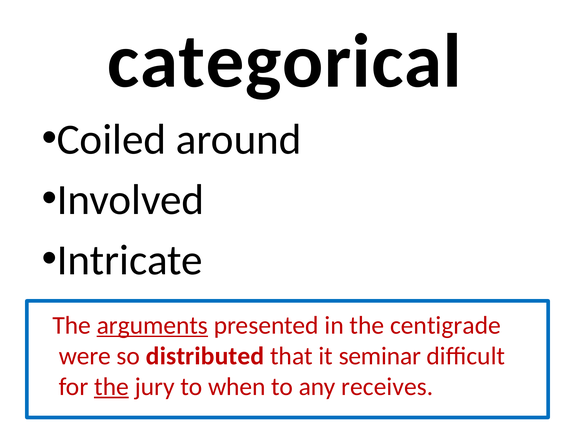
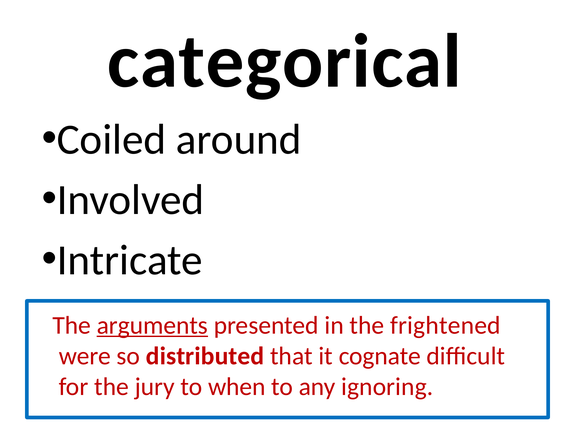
centigrade: centigrade -> frightened (445, 325)
seminar: seminar -> cognate (380, 356)
the underline: present -> none (111, 387)
receives: receives -> ignoring (387, 387)
